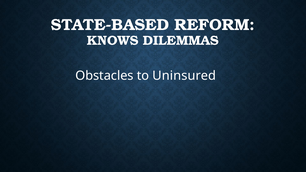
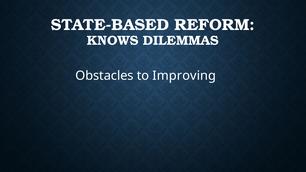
Uninsured: Uninsured -> Improving (184, 76)
